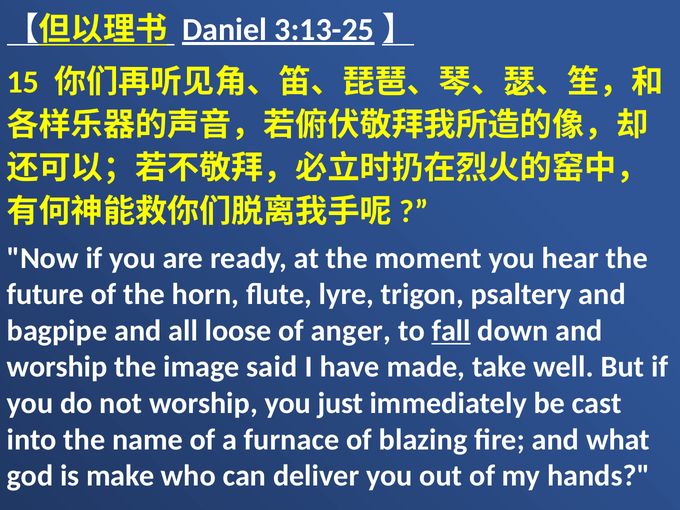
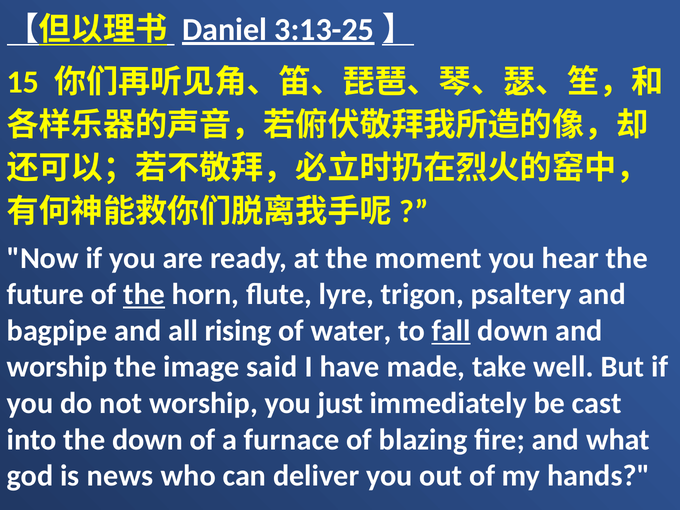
the underline: none -> present (144, 294)
loose: loose -> rising (238, 331)
anger: anger -> water (351, 331)
the name: name -> down (147, 440)
make: make -> news (120, 476)
